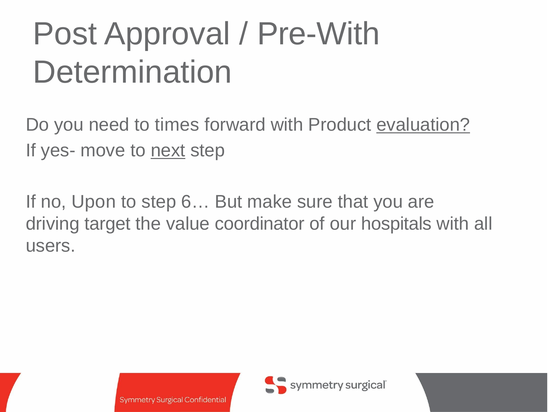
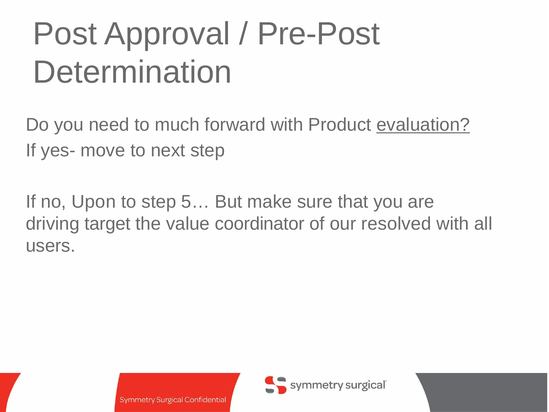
Pre-With: Pre-With -> Pre-Post (318, 34)
times: times -> much (177, 125)
next underline: present -> none (168, 150)
6…: 6… -> 5… (195, 202)
hospitals: hospitals -> resolved (396, 224)
